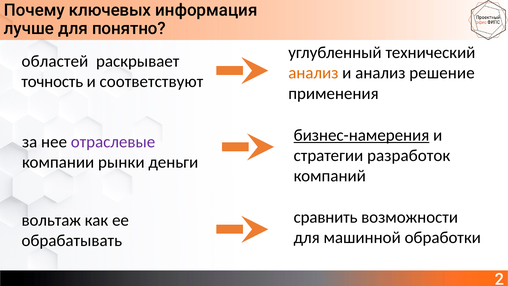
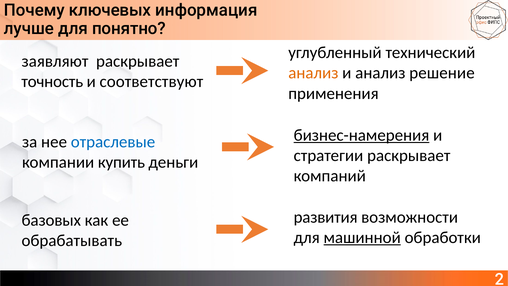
областей: областей -> заявляют (55, 61)
отраслевые colour: purple -> blue (113, 142)
стратегии разработок: разработок -> раскрывает (409, 155)
рынки: рынки -> купить (121, 162)
сравнить: сравнить -> развития (326, 217)
вольтаж: вольтаж -> базовых (51, 220)
машинной underline: none -> present (362, 237)
